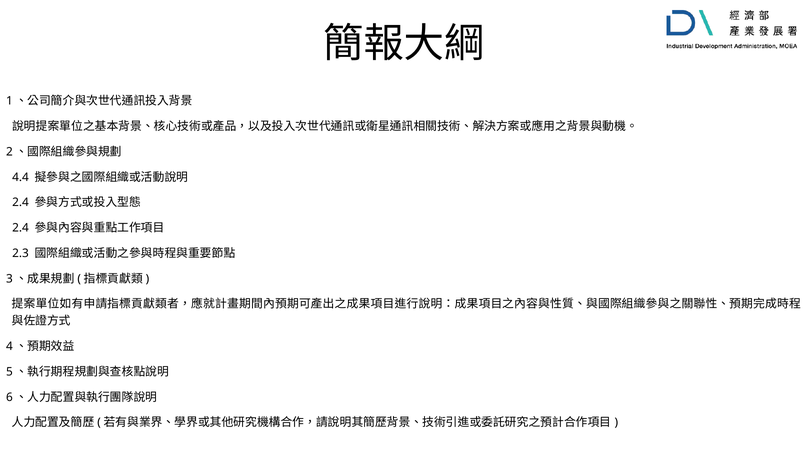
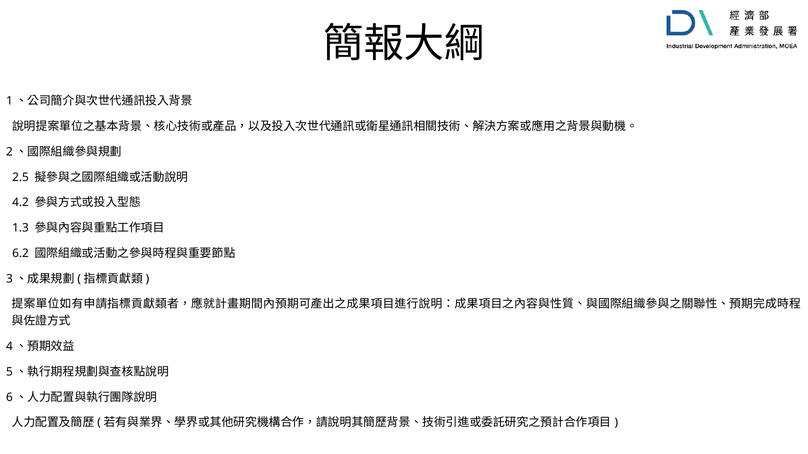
4.4: 4.4 -> 2.5 (20, 177)
2.4: 2.4 -> 4.2 (20, 203)
2.4: 2.4 -> 1.3 (20, 228)
2.3: 2.3 -> 6.2 (20, 254)
